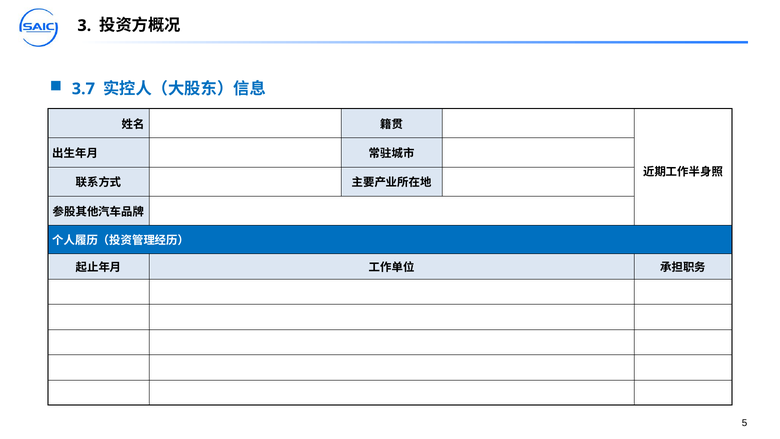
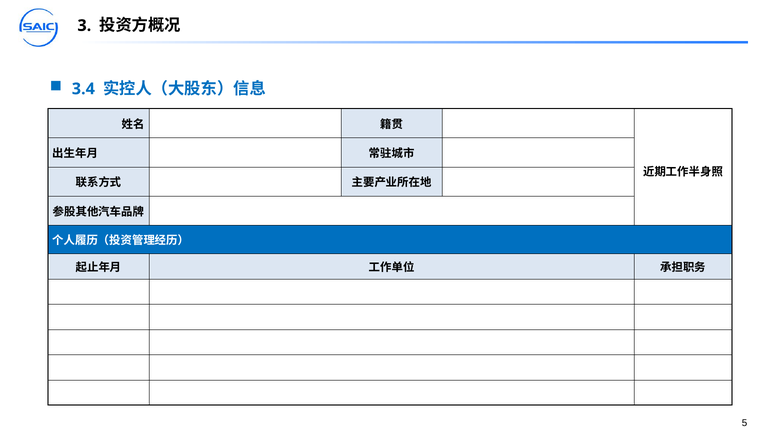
3.7: 3.7 -> 3.4 (83, 89)
